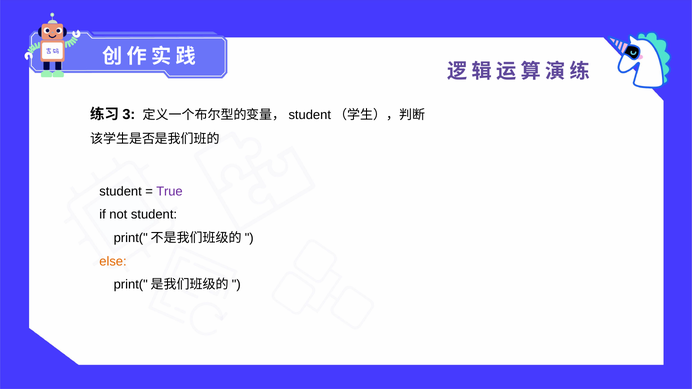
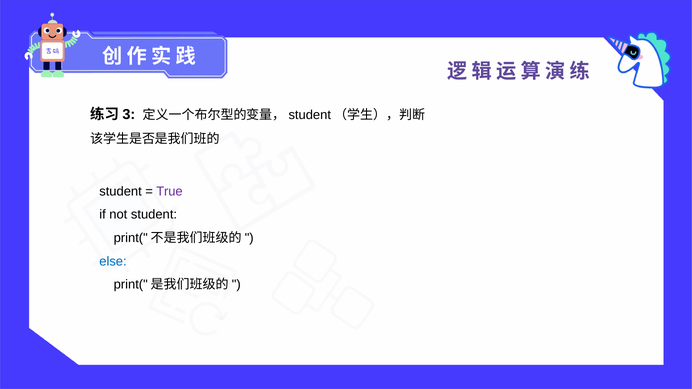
else colour: orange -> blue (113, 261)
